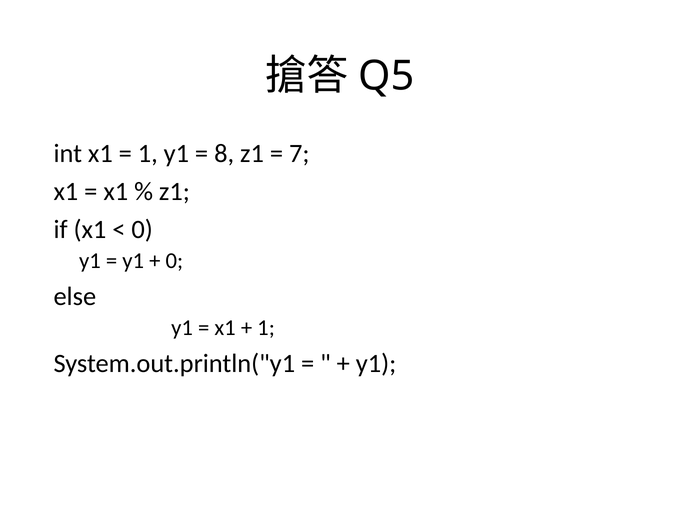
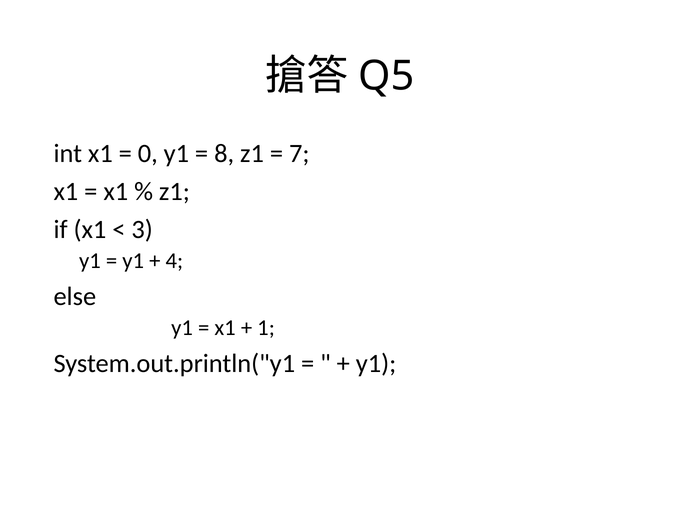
1: 1 -> 0 (148, 153)
0: 0 -> 3 (142, 229)
0: 0 -> 4 (174, 261)
